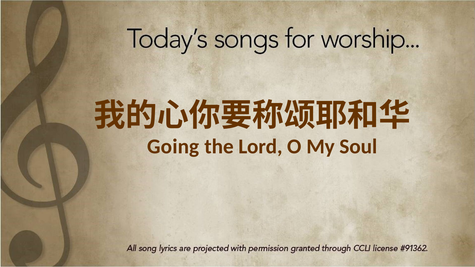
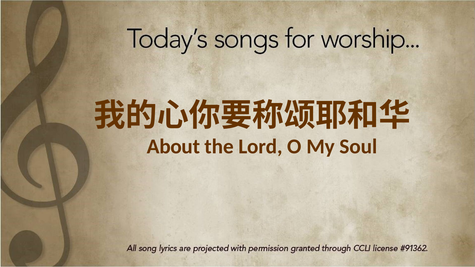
Going: Going -> About (173, 147)
